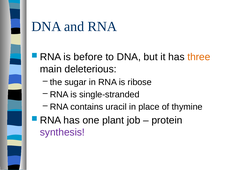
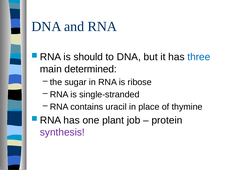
before: before -> should (88, 57)
three colour: orange -> blue (199, 57)
deleterious: deleterious -> determined (91, 69)
